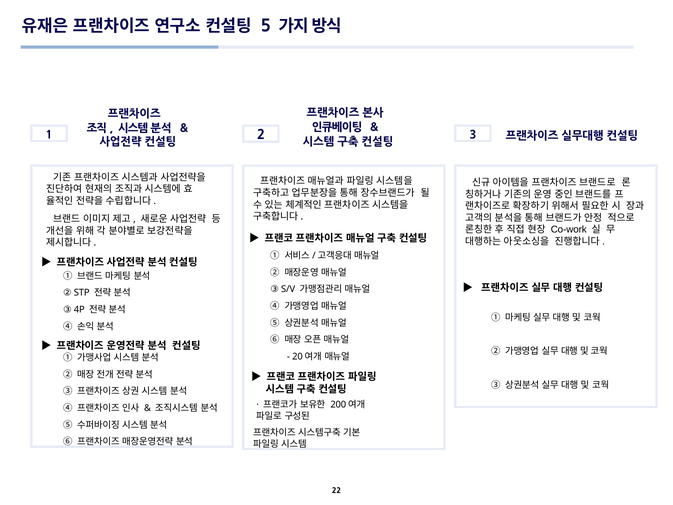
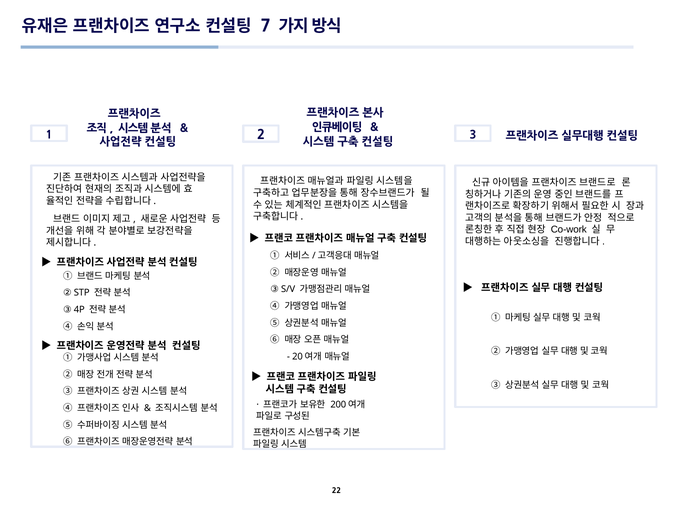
5: 5 -> 7 (266, 26)
